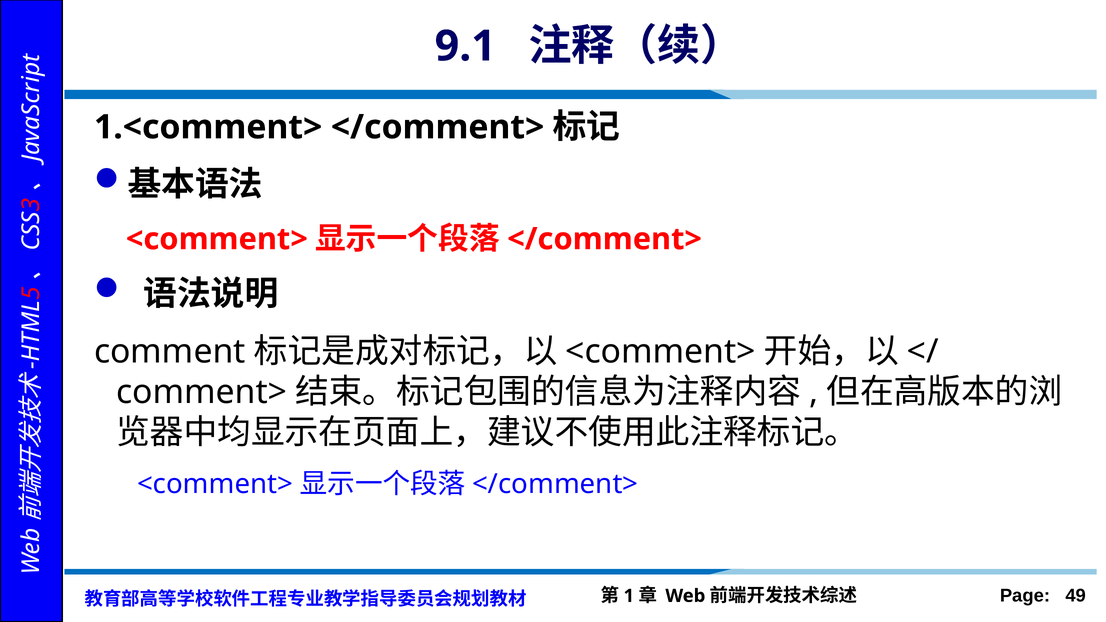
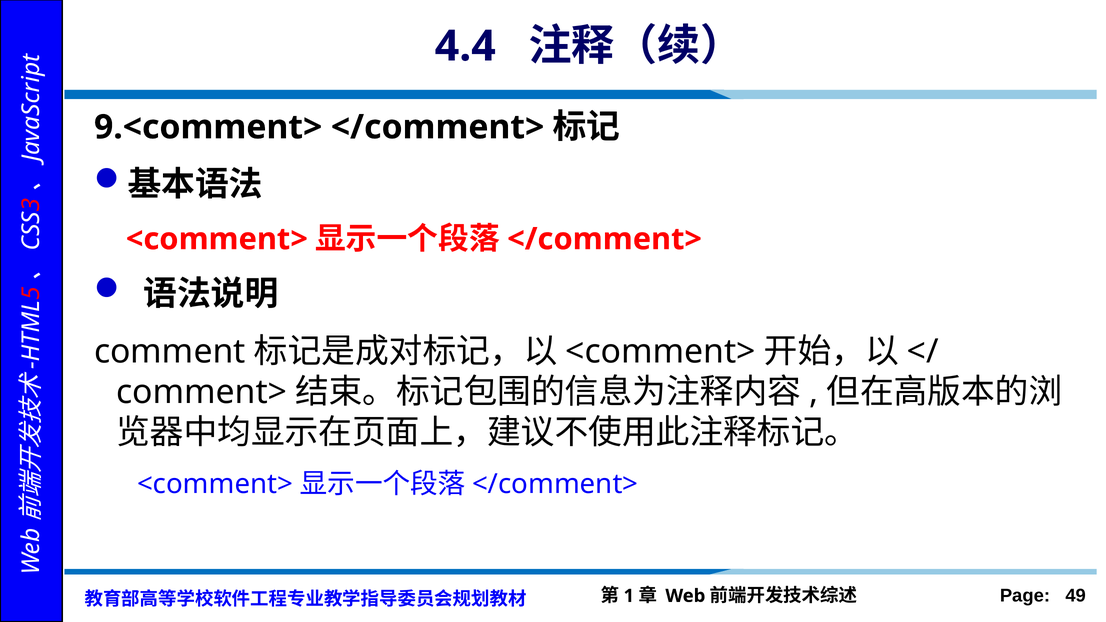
9.1: 9.1 -> 4.4 (465, 46)
1.<comment>: 1.<comment> -> 9.<comment> (208, 127)
